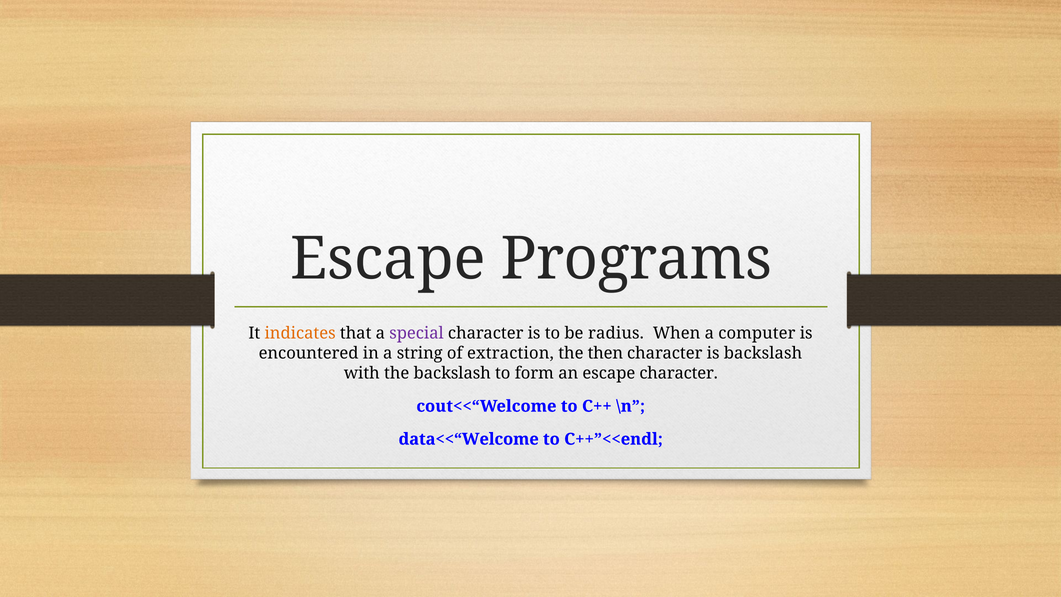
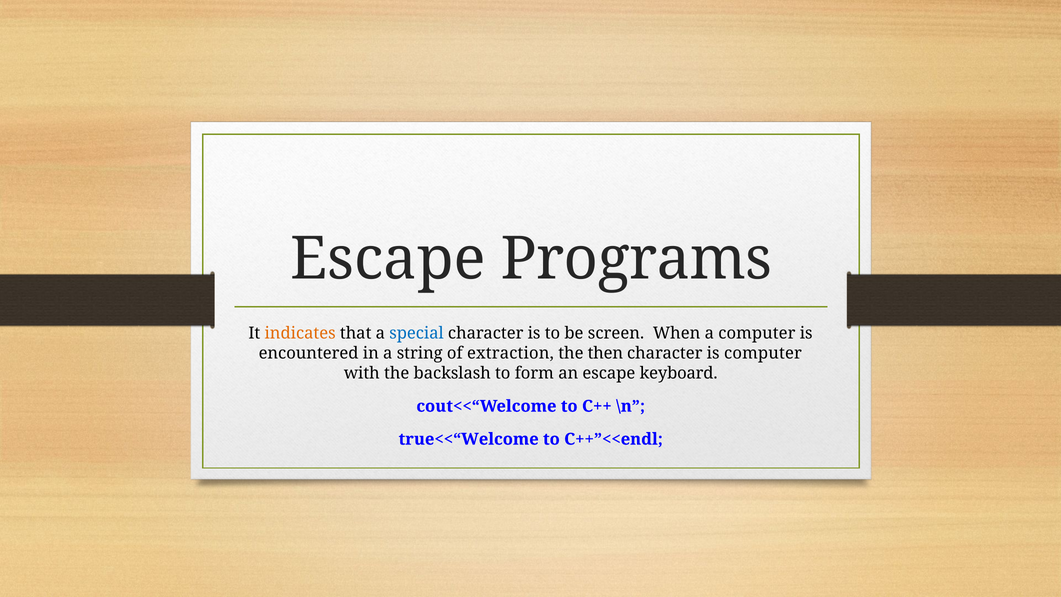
special colour: purple -> blue (417, 333)
radius: radius -> screen (616, 333)
is backslash: backslash -> computer (763, 353)
escape character: character -> keyboard (679, 373)
data<<“Welcome: data<<“Welcome -> true<<“Welcome (469, 439)
